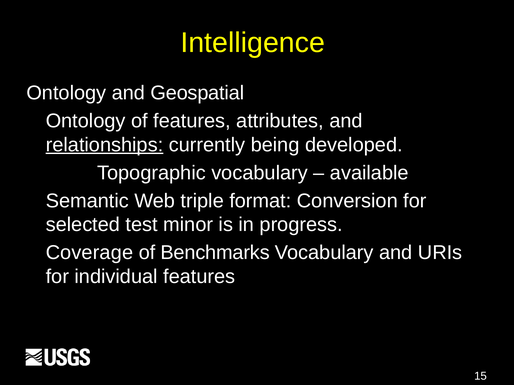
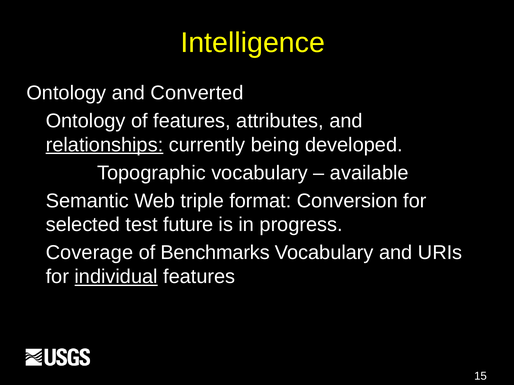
Geospatial: Geospatial -> Converted (197, 93)
minor: minor -> future (188, 225)
individual underline: none -> present (116, 277)
